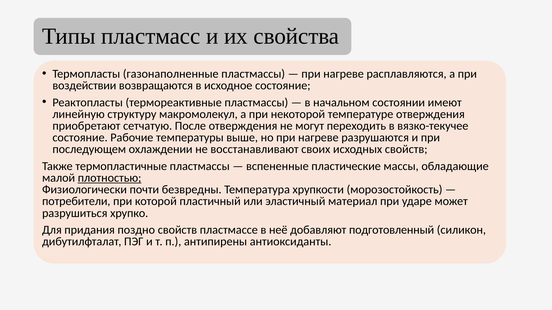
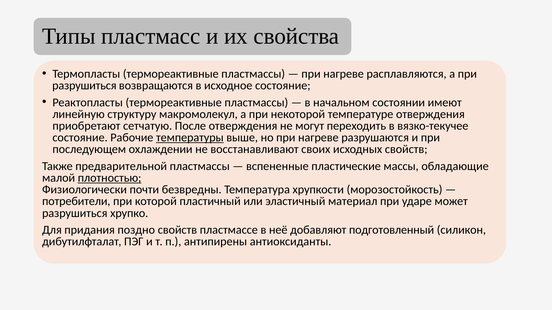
Термопласты газонаполненные: газонаполненные -> термореактивные (171, 74)
воздействии: воздействии -> разрушиться (84, 86)
температуры underline: none -> present (190, 138)
термопластичные: термопластичные -> предварительной (121, 166)
